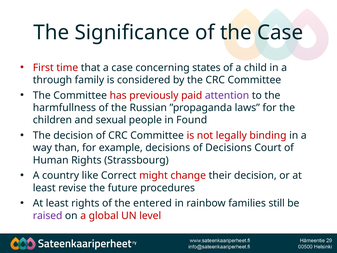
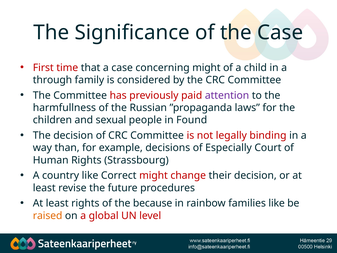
concerning states: states -> might (206, 68)
of Decisions: Decisions -> Especially (229, 148)
entered: entered -> because (153, 203)
families still: still -> like (277, 203)
raised colour: purple -> orange (48, 215)
